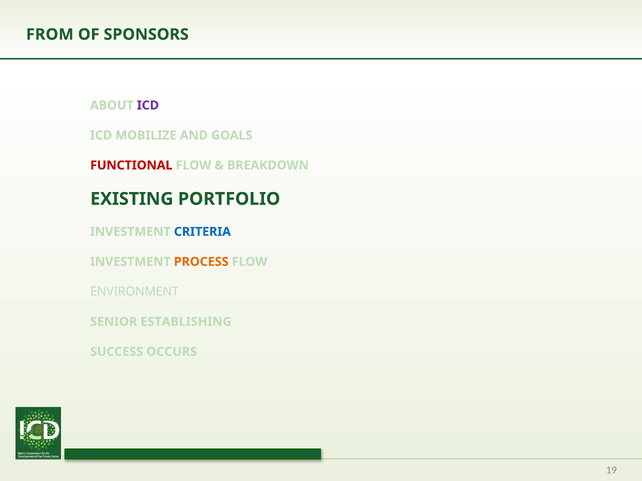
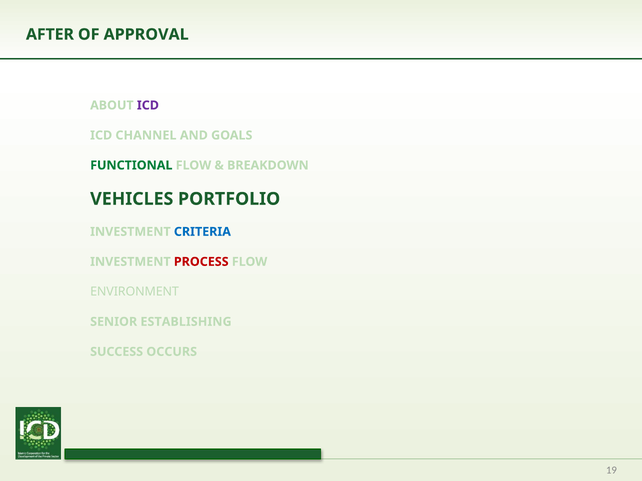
FROM: FROM -> AFTER (50, 34)
SPONSORS: SPONSORS -> APPROVAL (146, 34)
MOBILIZE: MOBILIZE -> CHANNEL (146, 135)
FUNCTIONAL colour: red -> green (131, 166)
EXISTING: EXISTING -> VEHICLES (132, 199)
PROCESS colour: orange -> red (201, 262)
